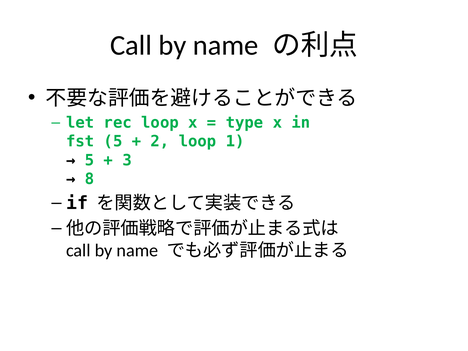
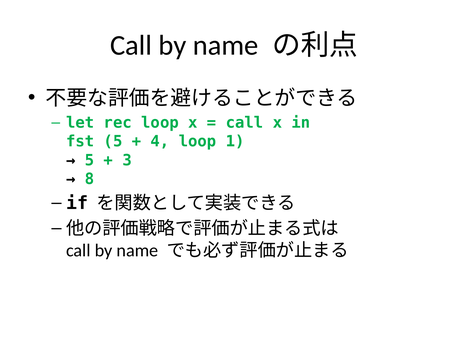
type: type -> call (244, 123)
2: 2 -> 4 (160, 141)
